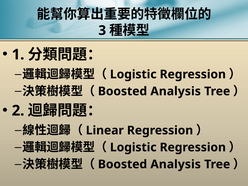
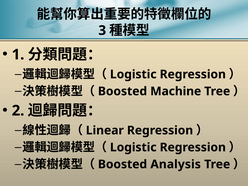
Analysis: Analysis -> Machine (176, 91)
